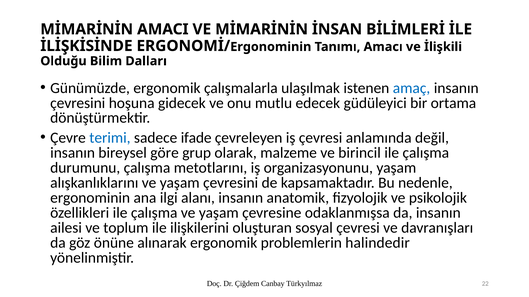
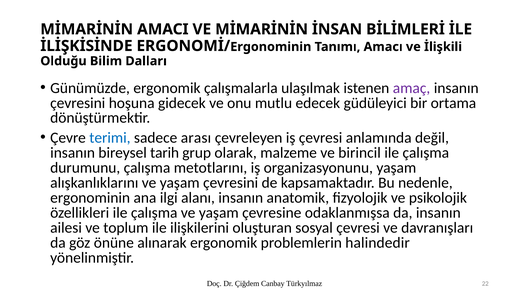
amaç colour: blue -> purple (412, 88)
ifade: ifade -> arası (196, 138)
göre: göre -> tarih (165, 153)
